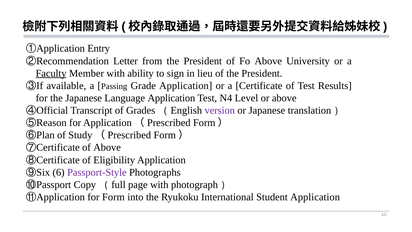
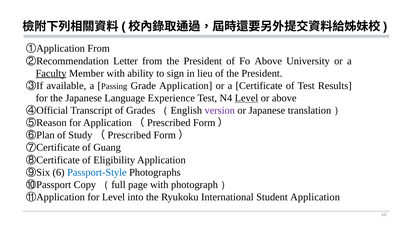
Entry: Entry -> From (99, 49)
Language Application: Application -> Experience (171, 98)
Level underline: none -> present (246, 98)
of Above: Above -> Guang (107, 147)
Passport-Style colour: purple -> blue (97, 172)
for Form: Form -> Level (114, 197)
